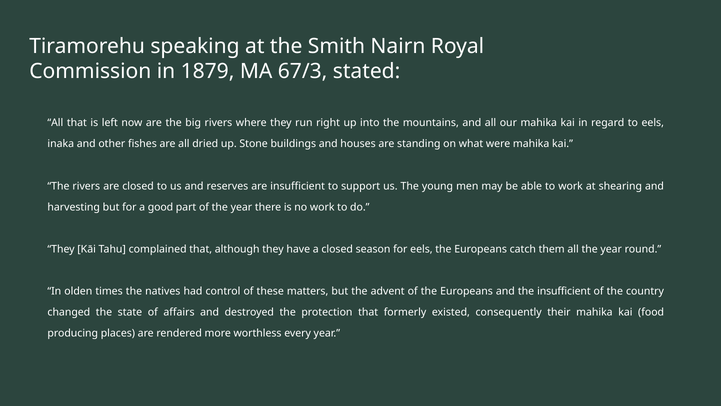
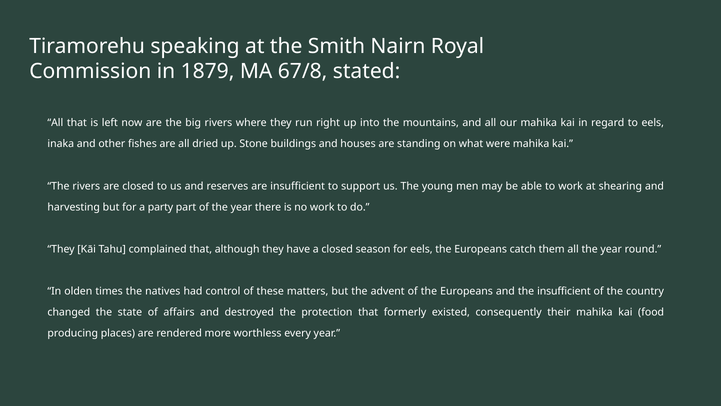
67/3: 67/3 -> 67/8 (303, 71)
good: good -> party (160, 207)
